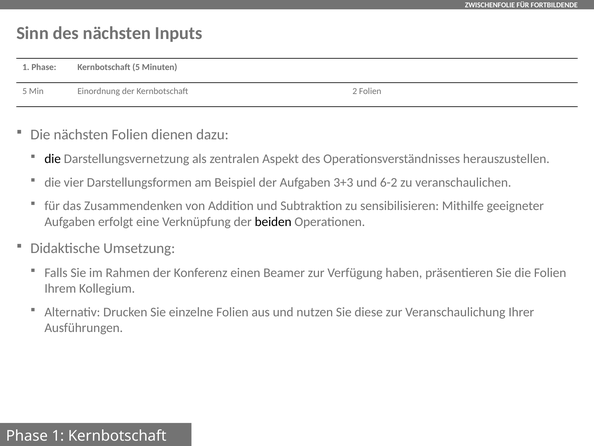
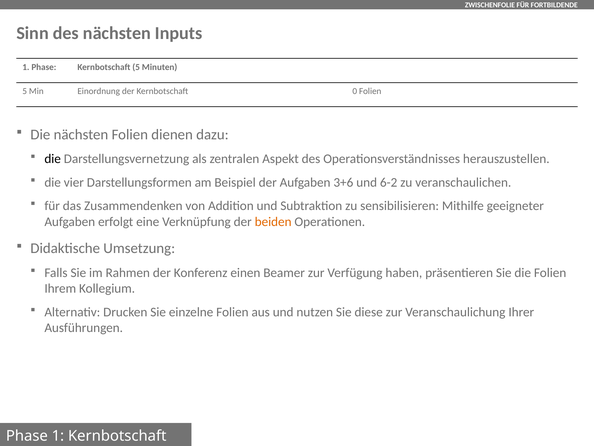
2: 2 -> 0 (355, 91)
3+3: 3+3 -> 3+6 (343, 182)
beiden colour: black -> orange (273, 221)
